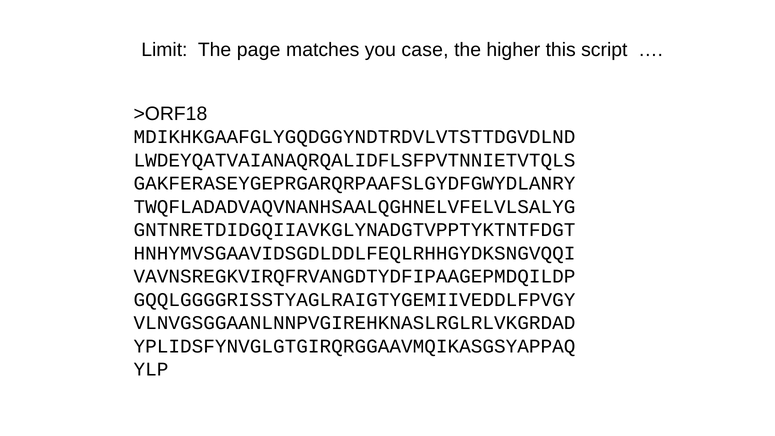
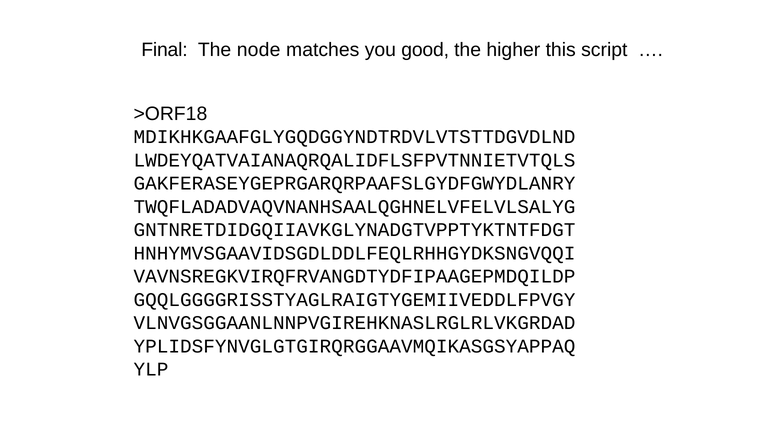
Limit: Limit -> Final (164, 50)
page: page -> node (259, 50)
case: case -> good (425, 50)
